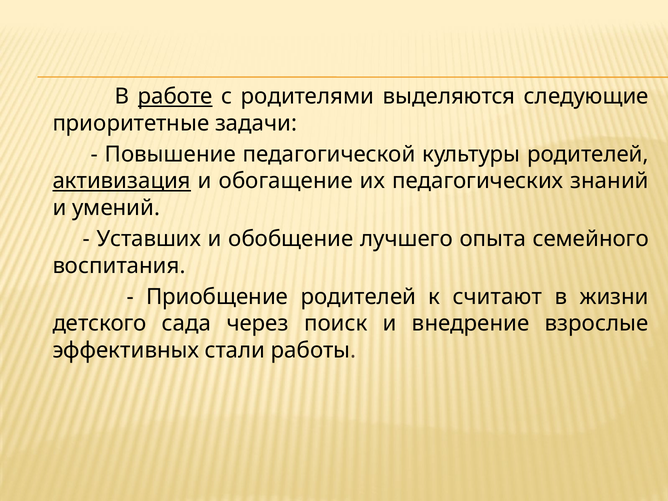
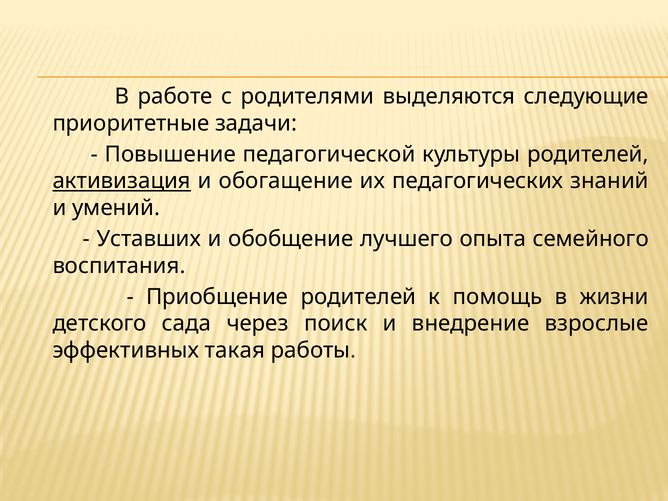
работе underline: present -> none (175, 97)
считают: считают -> помощь (497, 297)
стали: стали -> такая (235, 350)
